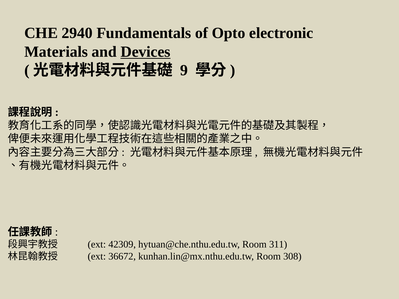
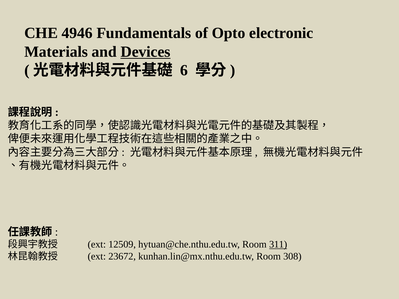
2940: 2940 -> 4946 (77, 33)
9: 9 -> 6 (184, 70)
42309: 42309 -> 12509 (122, 245)
311 underline: none -> present (278, 245)
36672: 36672 -> 23672 (122, 257)
